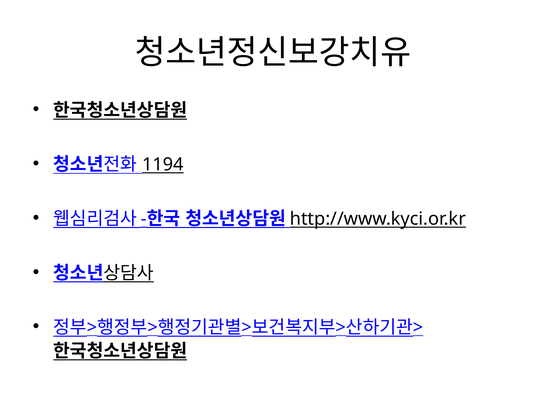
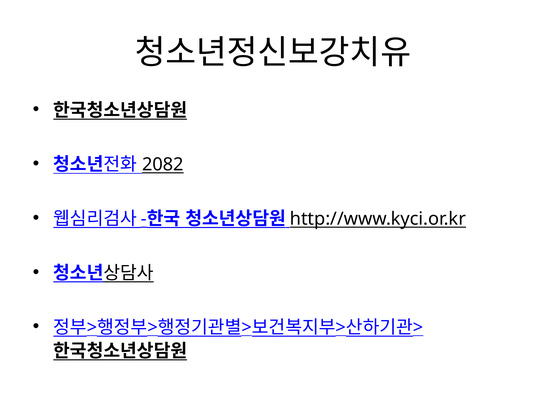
1194: 1194 -> 2082 (163, 165)
